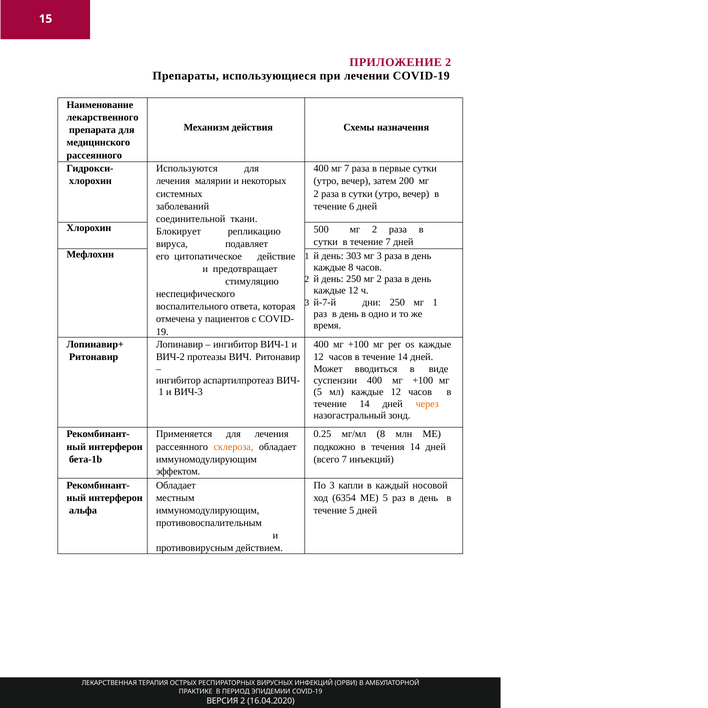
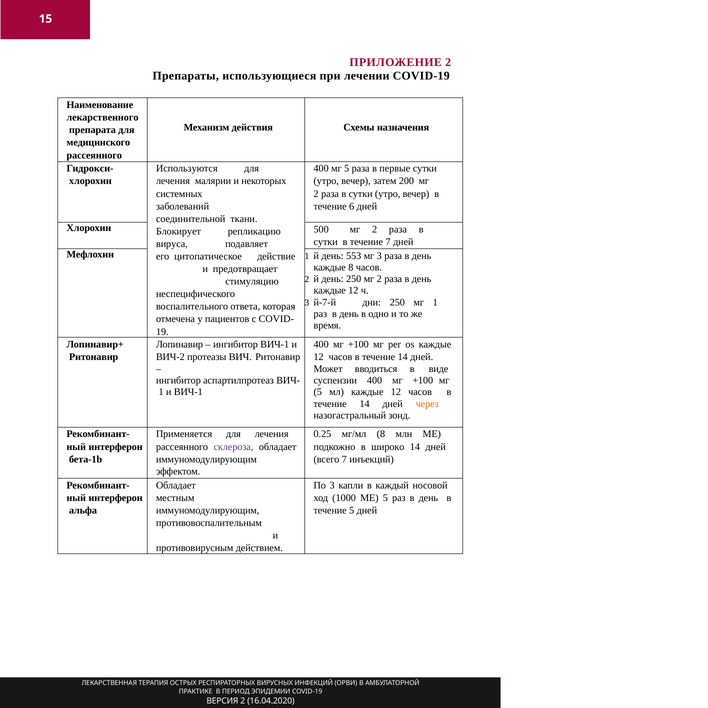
400 мг 7: 7 -> 5 (347, 169)
303: 303 -> 553 (354, 256)
и ВИЧ-3: ВИЧ-3 -> ВИЧ-1 (188, 392)
склероза colour: orange -> purple (233, 447)
течения: течения -> широко (388, 447)
6354: 6354 -> 1000 (344, 498)
